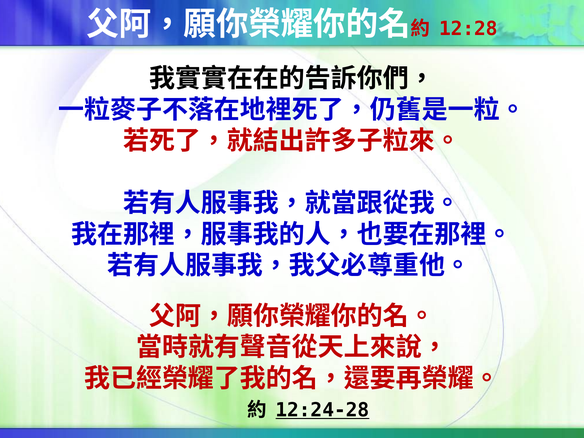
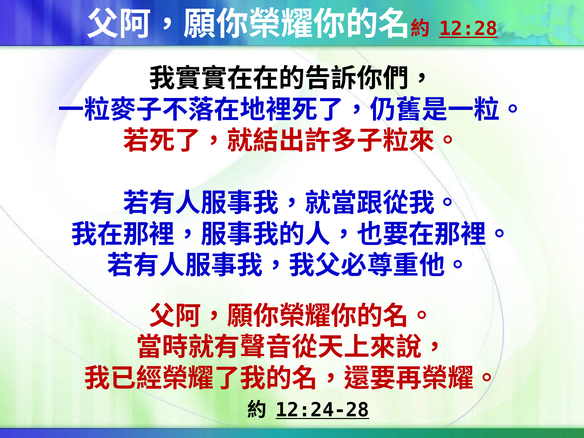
12:28 underline: none -> present (468, 29)
